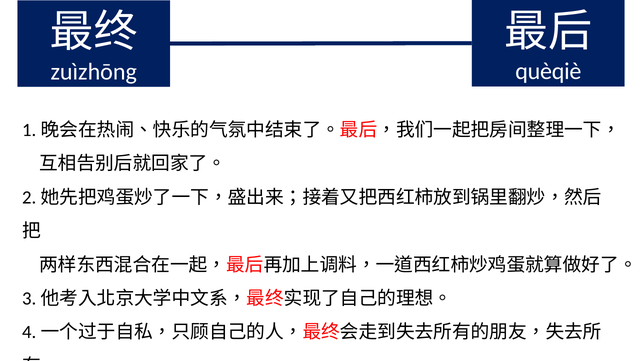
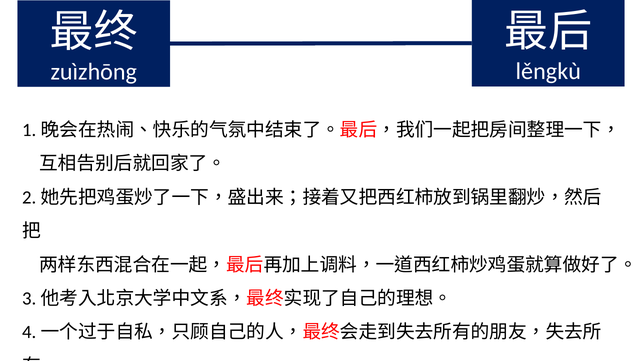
quèqiè: quèqiè -> lěngkù (548, 71)
